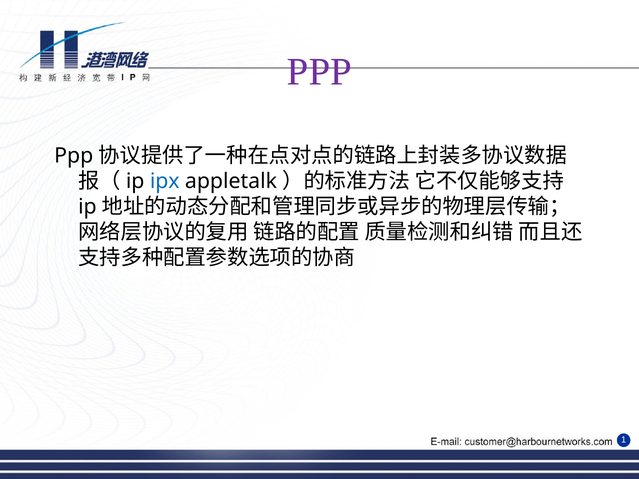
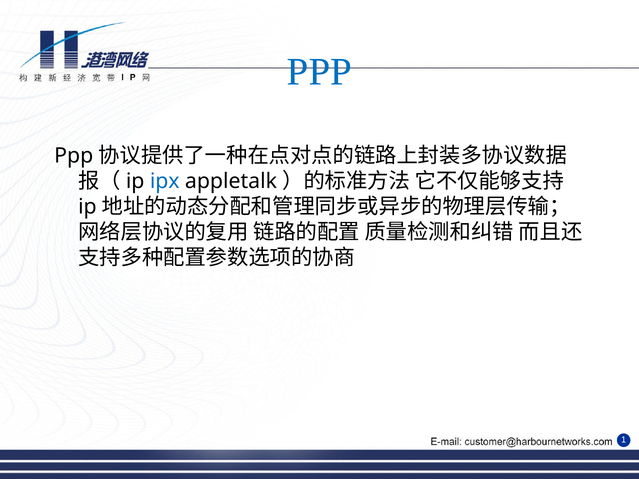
PPP colour: purple -> blue (319, 72)
